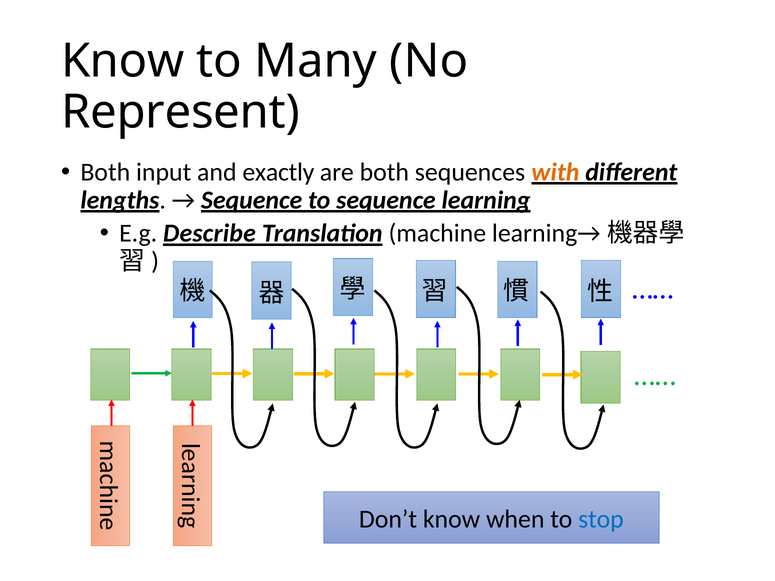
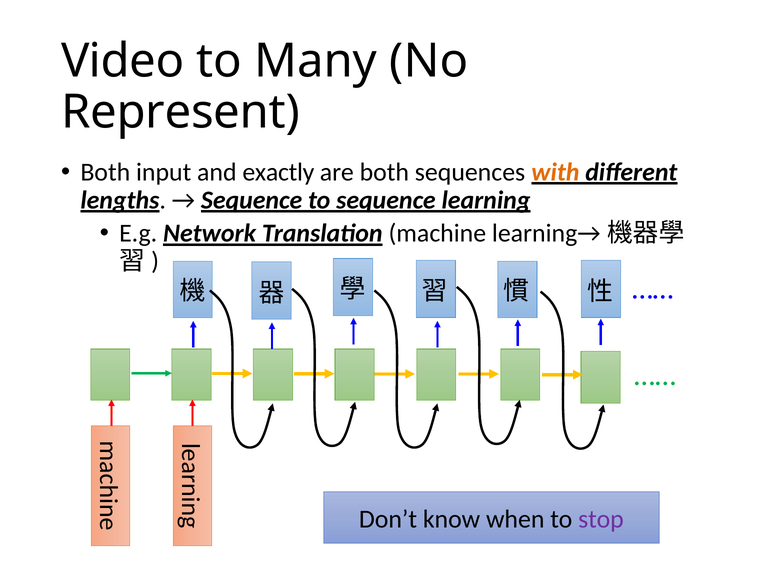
Know: Know -> Video (123, 61)
Describe: Describe -> Network (210, 234)
stop colour: blue -> purple (601, 520)
